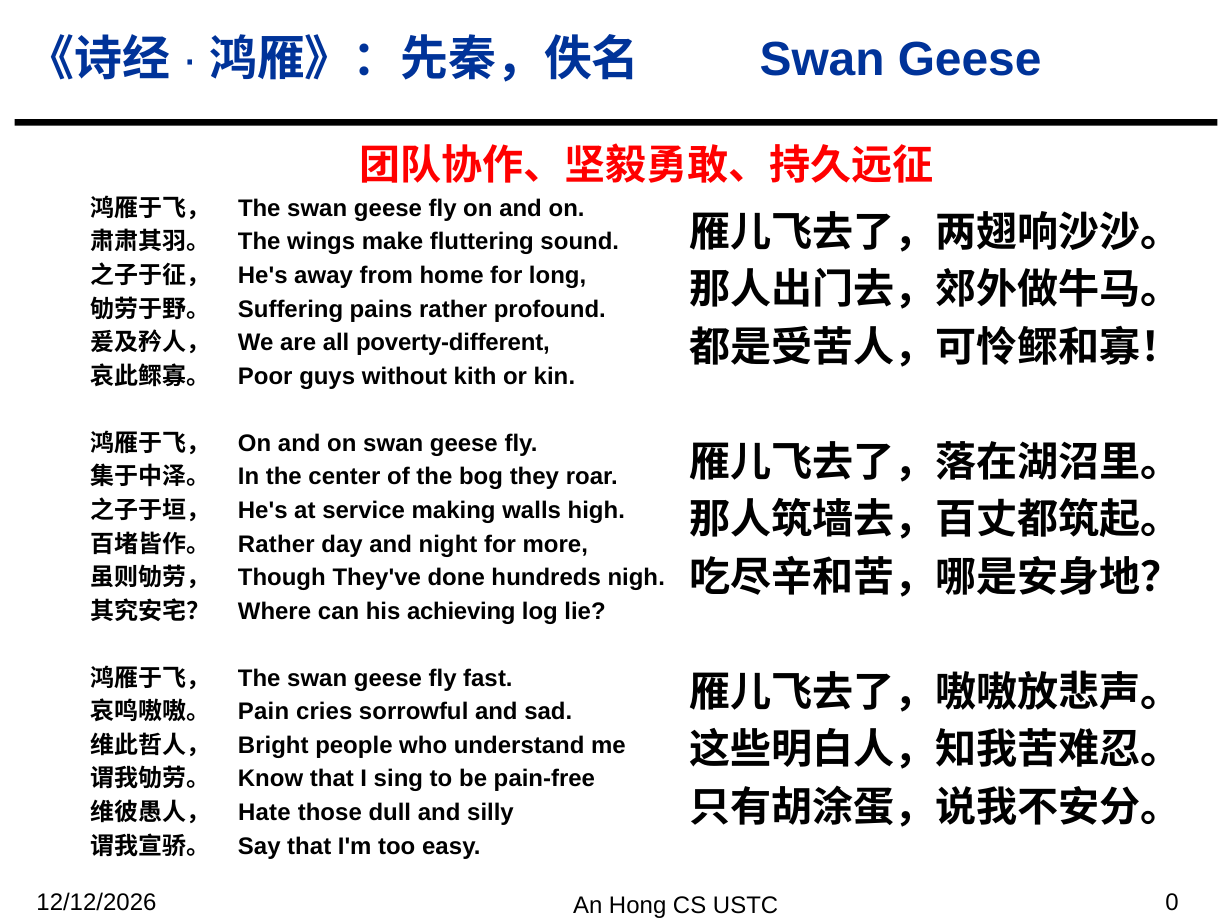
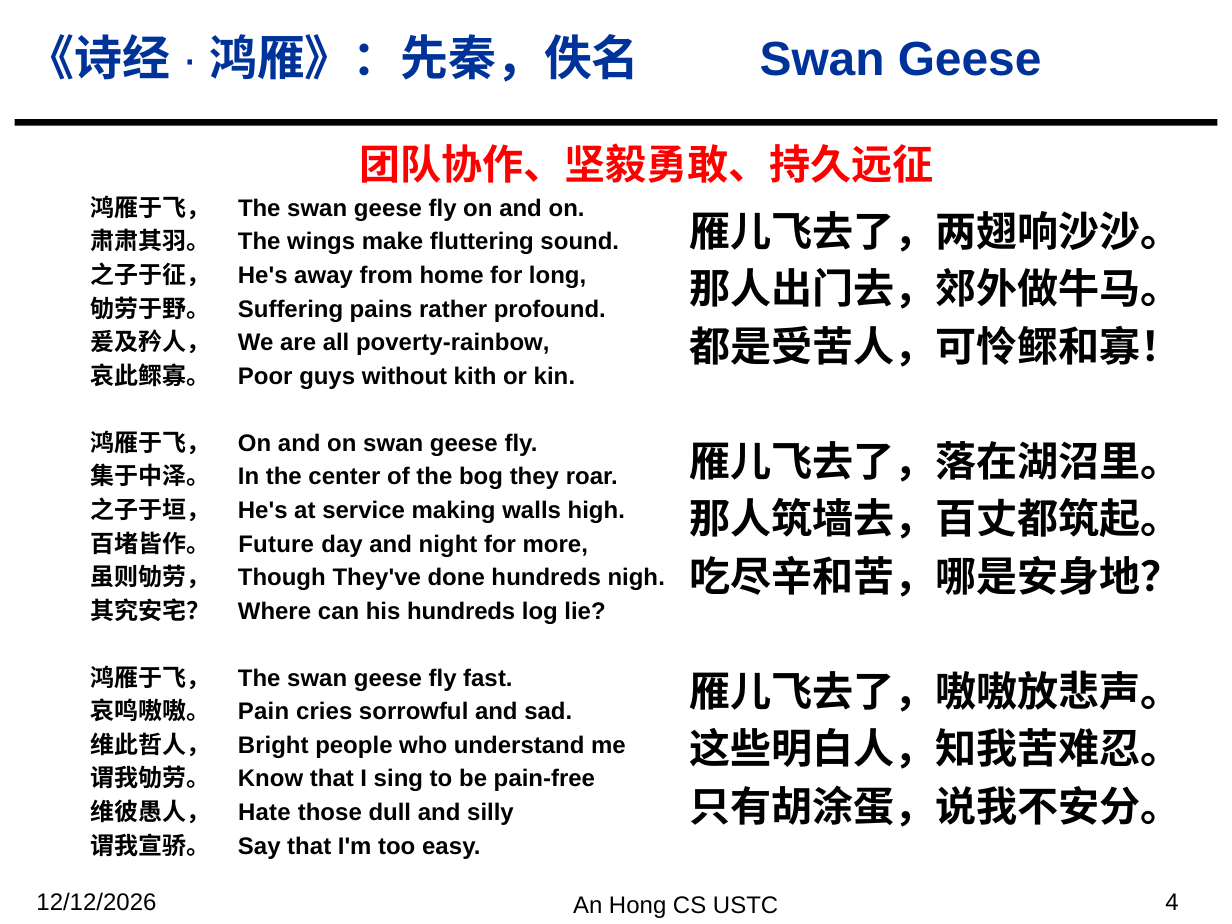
poverty-different: poverty-different -> poverty-rainbow (453, 343)
Rather: Rather -> Future (276, 544)
his achieving: achieving -> hundreds (461, 611)
0: 0 -> 4 (1172, 903)
